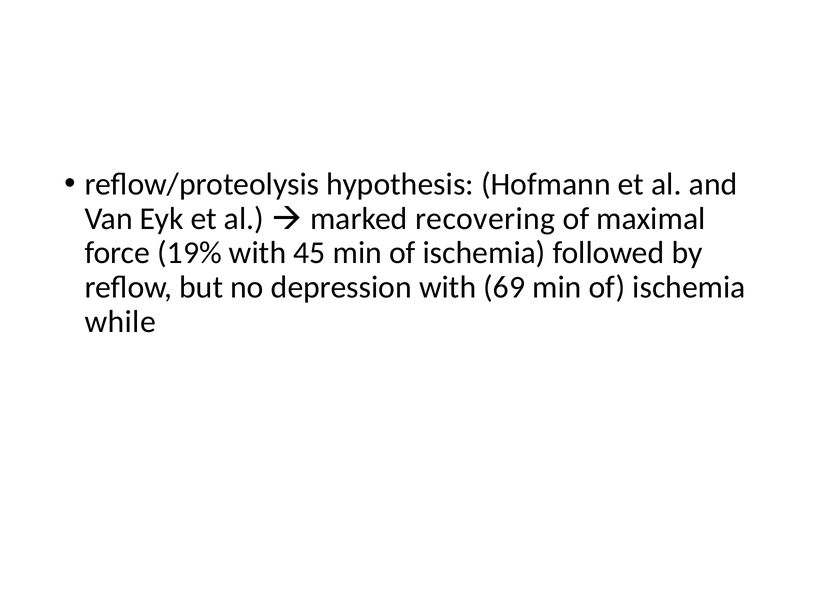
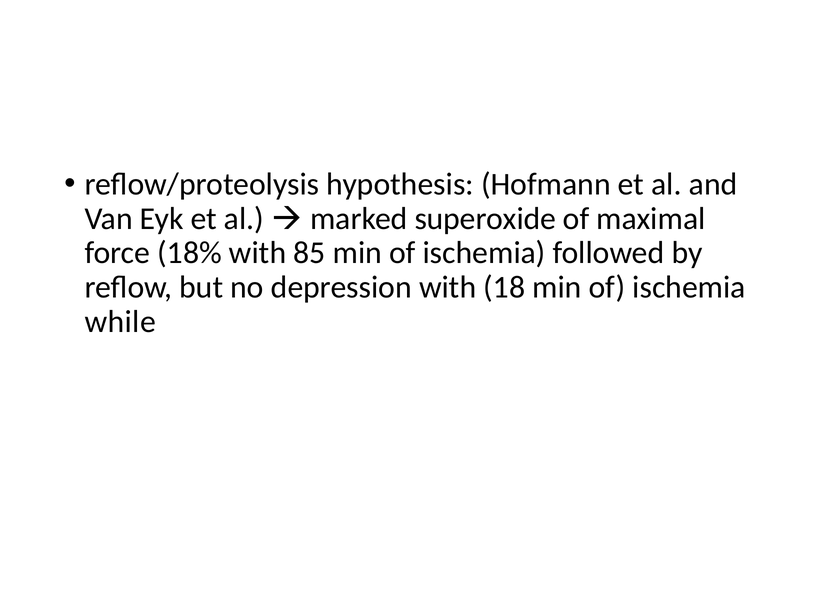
recovering: recovering -> superoxide (485, 218)
19%: 19% -> 18% (190, 253)
45: 45 -> 85 (309, 253)
69: 69 -> 18 (504, 287)
